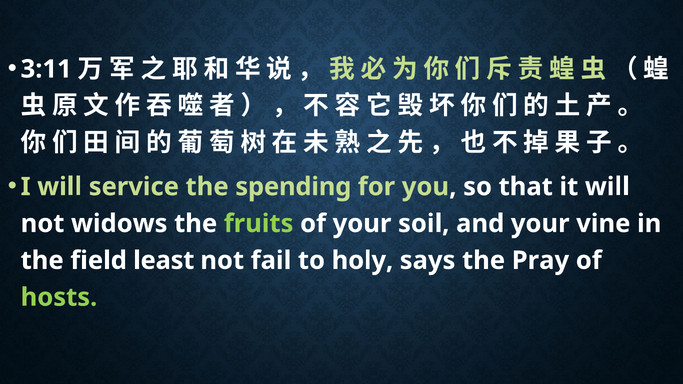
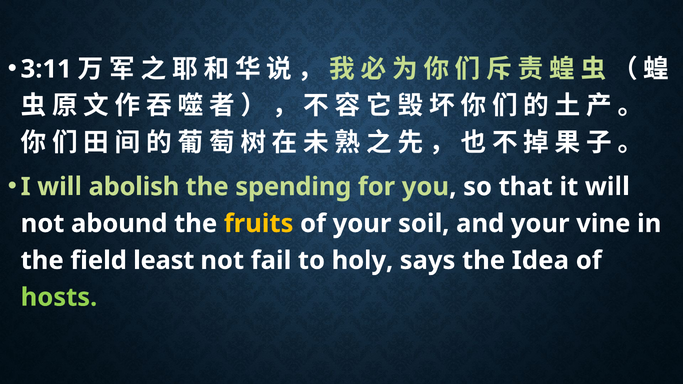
service: service -> abolish (134, 187)
widows: widows -> abound (119, 224)
fruits colour: light green -> yellow (259, 224)
Pray: Pray -> Idea (540, 261)
